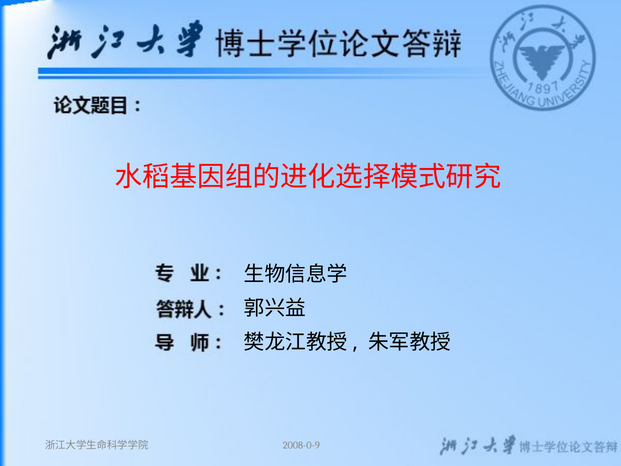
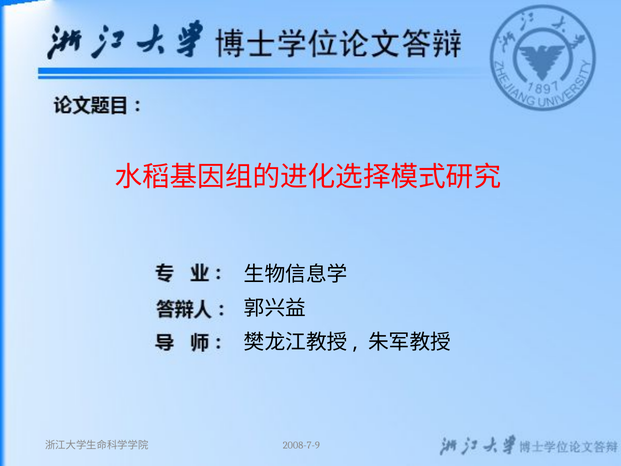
2008-0-9: 2008-0-9 -> 2008-7-9 (301, 445)
